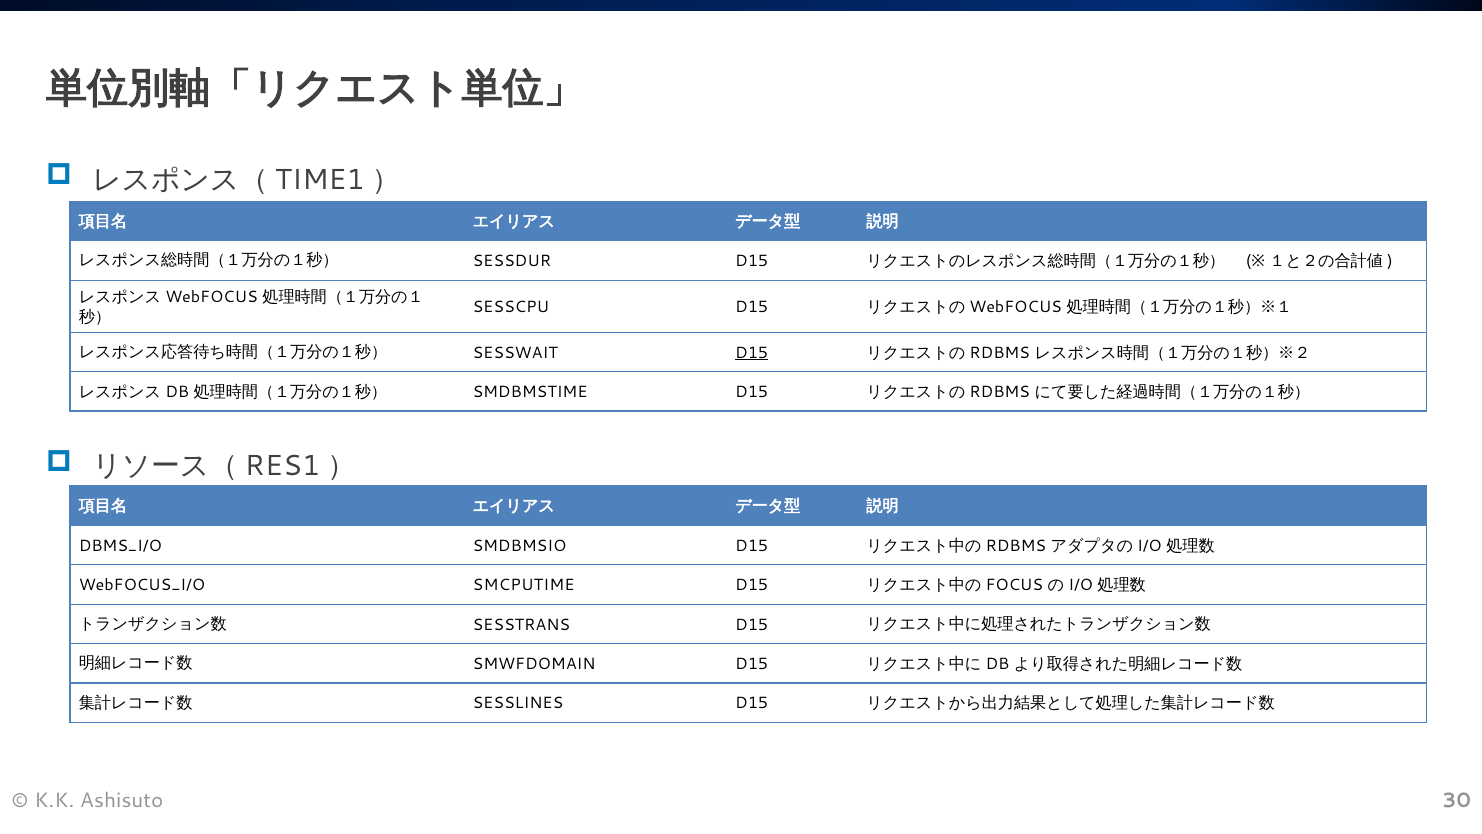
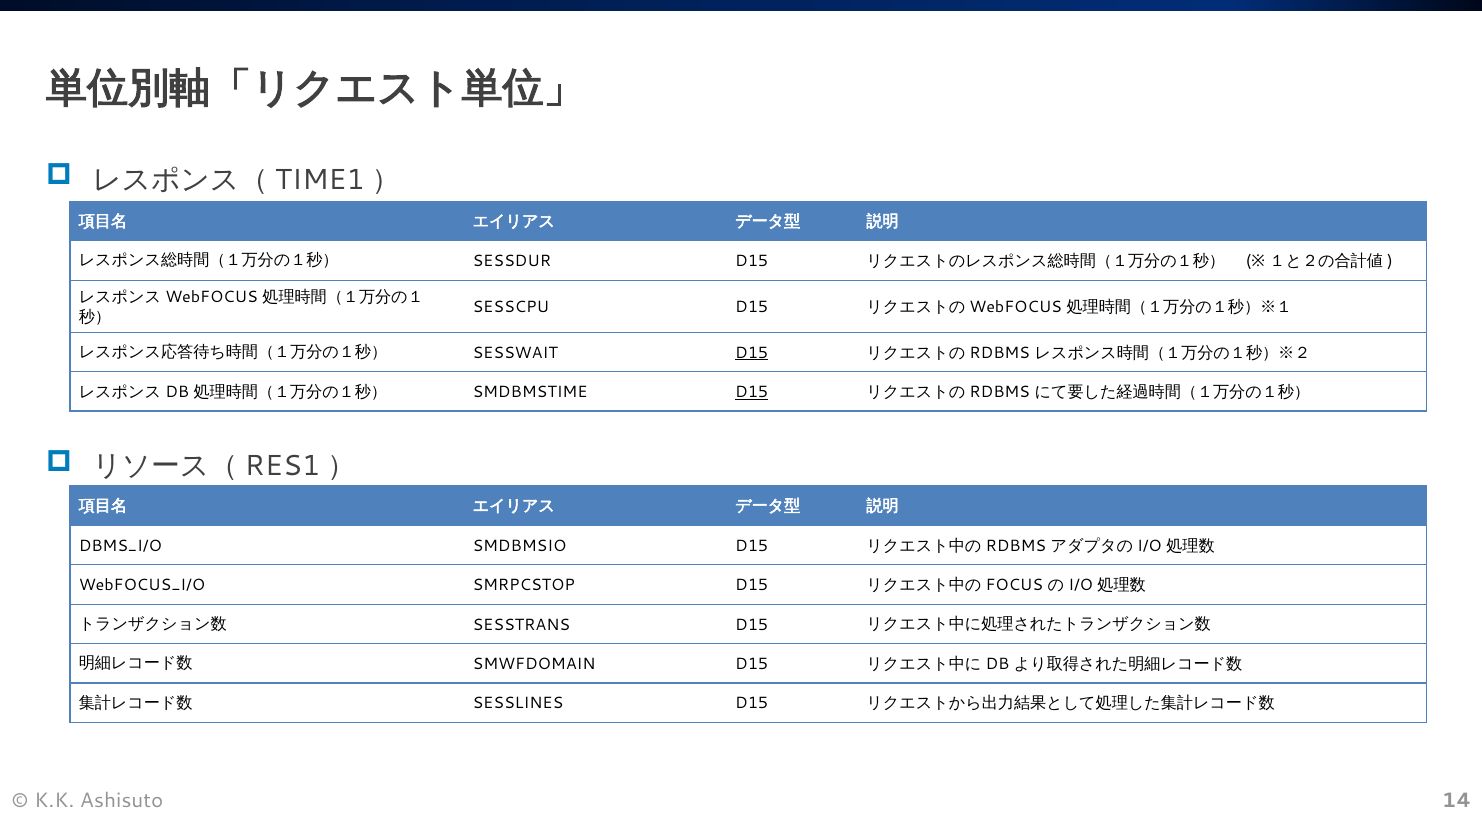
D15 underline: none -> present (752, 392)
SMCPUTIME: SMCPUTIME -> SMRPCSTOP (524, 585)
30: 30 -> 14 (1457, 800)
